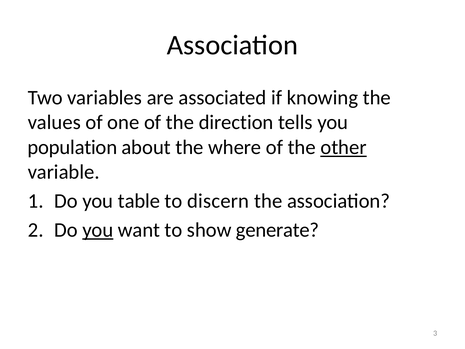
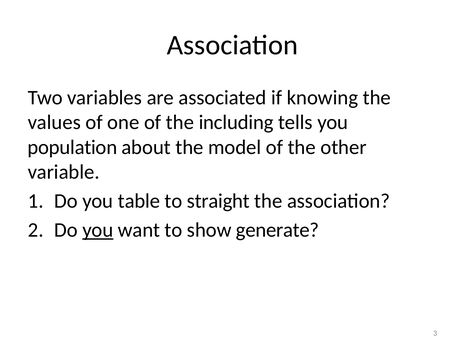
direction: direction -> including (236, 122)
where: where -> model (235, 147)
other underline: present -> none (344, 147)
discern: discern -> straight (218, 201)
